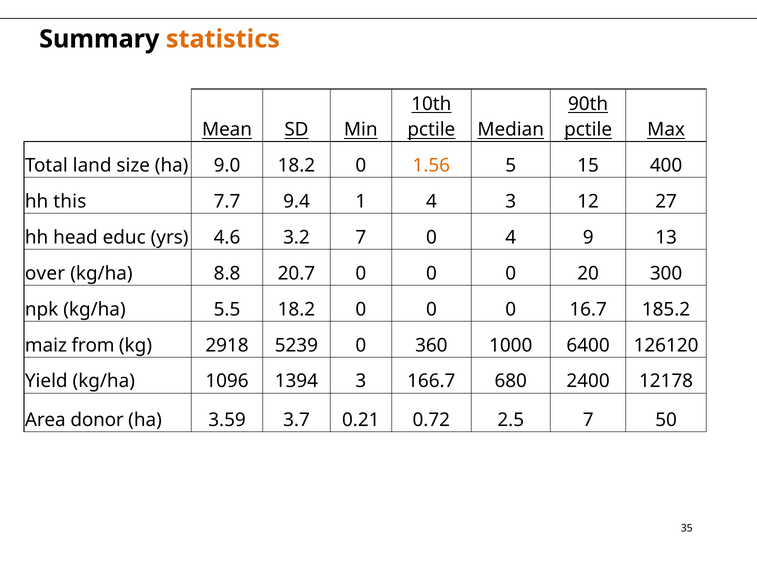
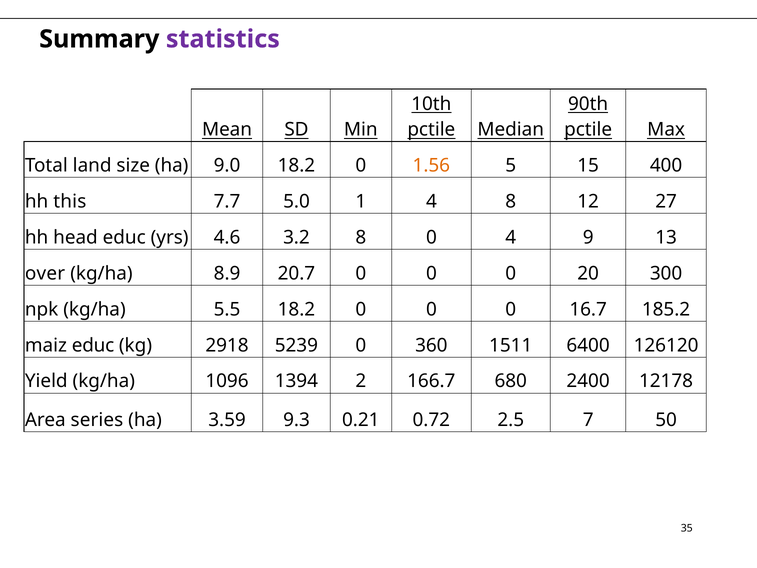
statistics colour: orange -> purple (223, 39)
9.4: 9.4 -> 5.0 (296, 201)
4 3: 3 -> 8 (511, 201)
3.2 7: 7 -> 8 (361, 237)
8.8: 8.8 -> 8.9 (227, 273)
maiz from: from -> educ (93, 345)
1000: 1000 -> 1511 (511, 345)
1394 3: 3 -> 2 (361, 381)
donor: donor -> series (97, 420)
3.7: 3.7 -> 9.3 (296, 420)
